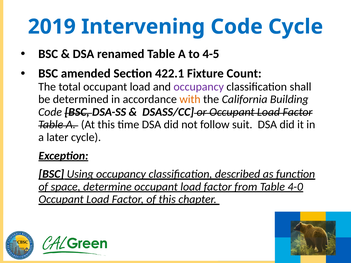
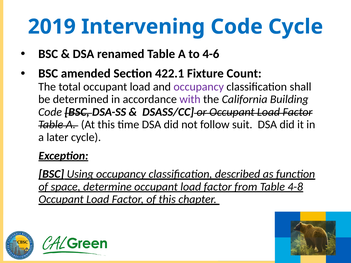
4-5: 4-5 -> 4-6 (211, 54)
with colour: orange -> purple (190, 99)
4-0: 4-0 -> 4-8 (295, 187)
